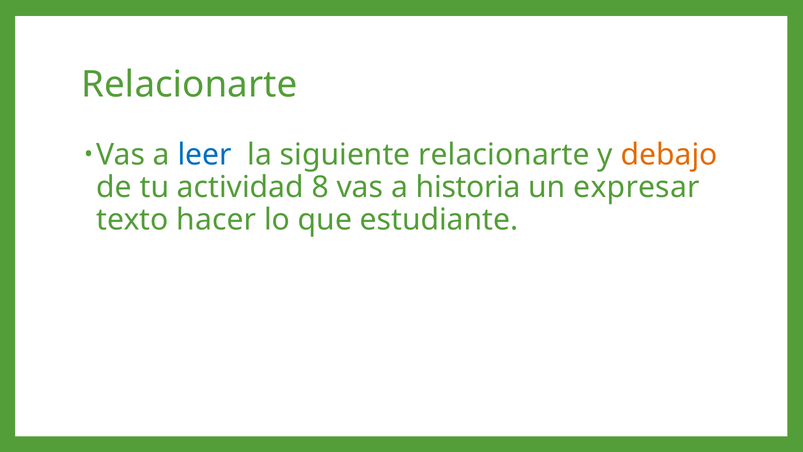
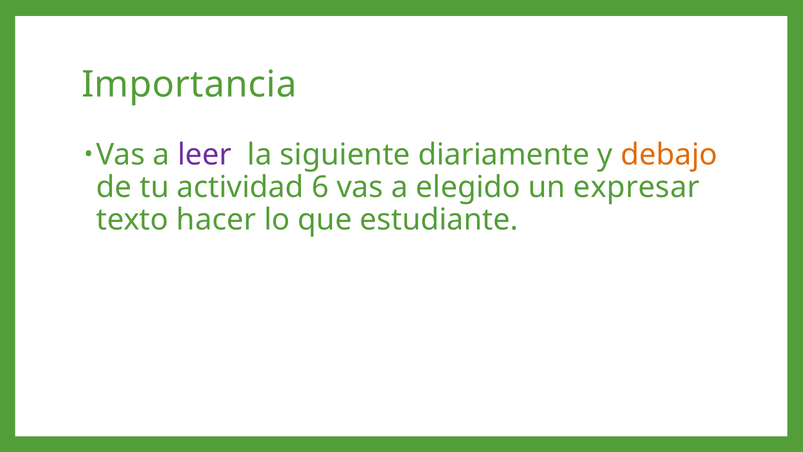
Relacionarte: Relacionarte -> Importancia (189, 85)
leer colour: blue -> purple (205, 155)
siguiente relacionarte: relacionarte -> diariamente (504, 155)
8: 8 -> 6 (320, 187)
historia: historia -> elegido (468, 187)
